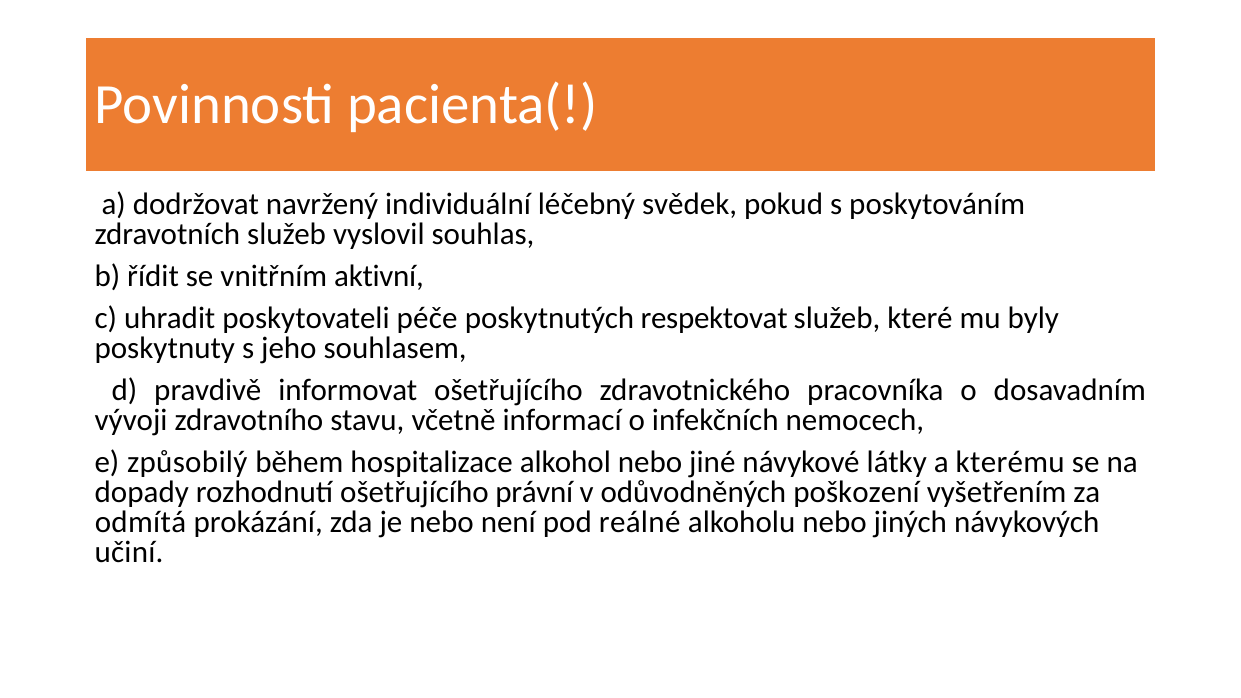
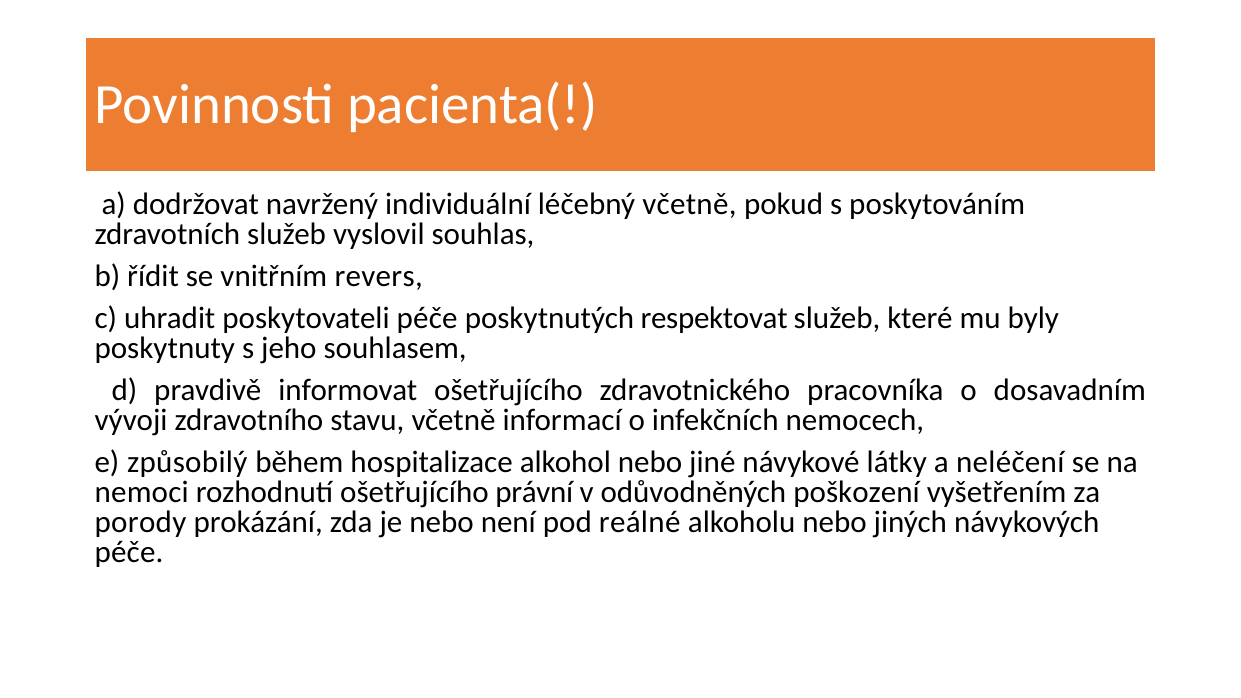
léčebný svědek: svědek -> včetně (689, 204)
aktivní: aktivní -> revers (379, 276)
kterému: kterému -> neléčení (1010, 462)
dopady: dopady -> nemoci (142, 492)
odmítá: odmítá -> porody (140, 522)
učiní: učiní -> péče (129, 552)
